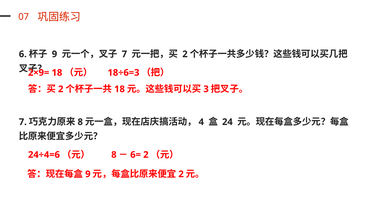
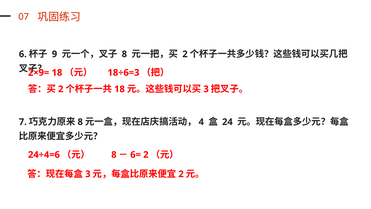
7: 7 -> 8 (124, 54)
9: 9 -> 3 (88, 174)
